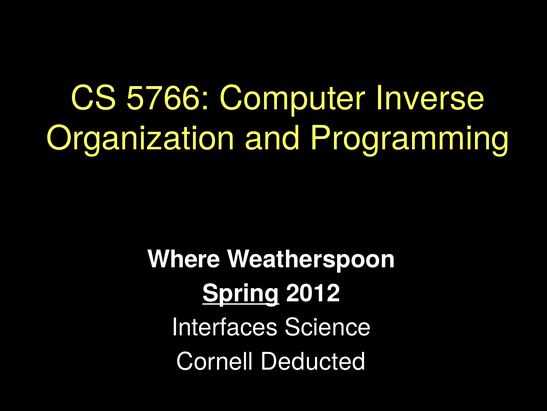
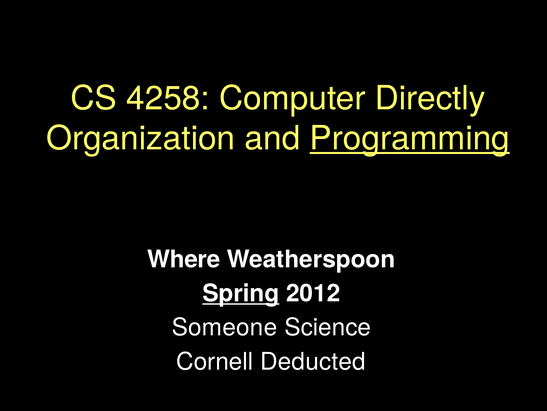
5766: 5766 -> 4258 (168, 98)
Inverse: Inverse -> Directly (430, 98)
Programming underline: none -> present (410, 138)
Interfaces: Interfaces -> Someone (224, 327)
